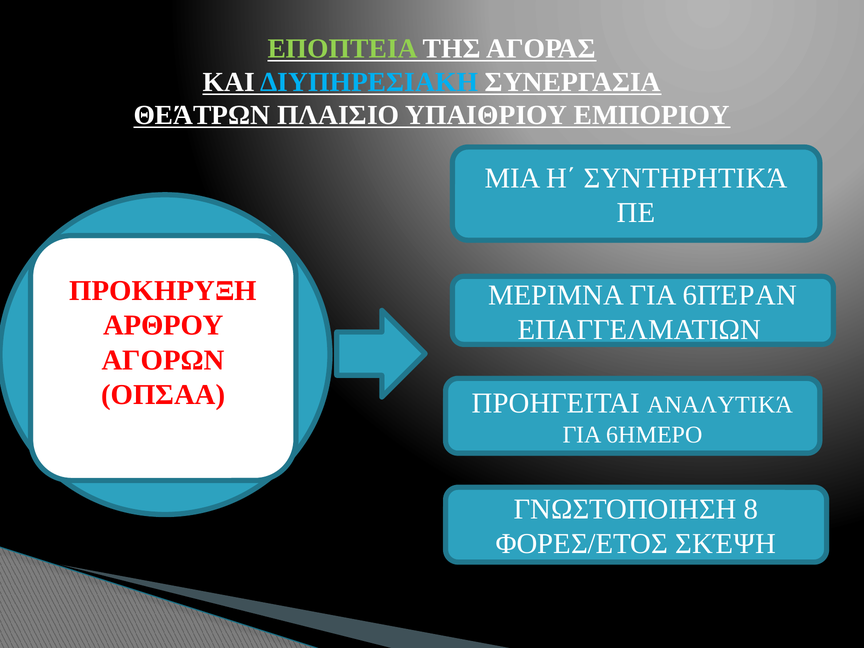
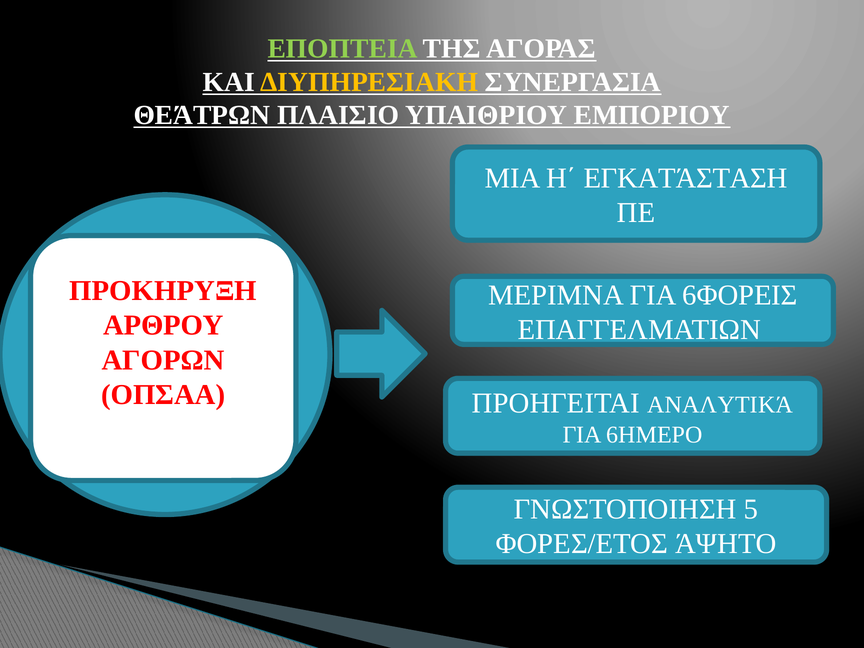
ΔΙΥΠΗΡΕΣΙΑΚΗ colour: light blue -> yellow (369, 82)
ΣΥΝΤΗΡΗΤΙΚΆ: ΣΥΝΤΗΡΗΤΙΚΆ -> ΕΓΚΑΤΆΣΤΑΣΗ (686, 178)
6ΠΈΡΑΝ: 6ΠΈΡΑΝ -> 6ΦΟΡΕΙΣ (740, 295)
8: 8 -> 5 (751, 509)
ΣΚΈΨΗ: ΣΚΈΨΗ -> ΆΨΗΤΟ (726, 544)
